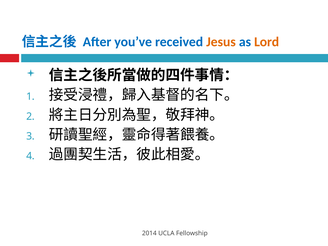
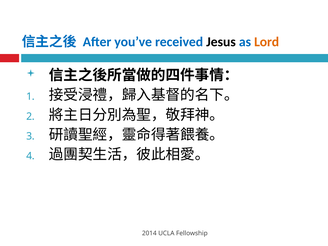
Jesus colour: orange -> black (221, 42)
